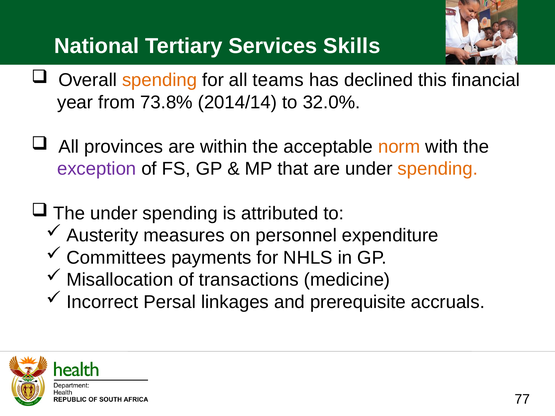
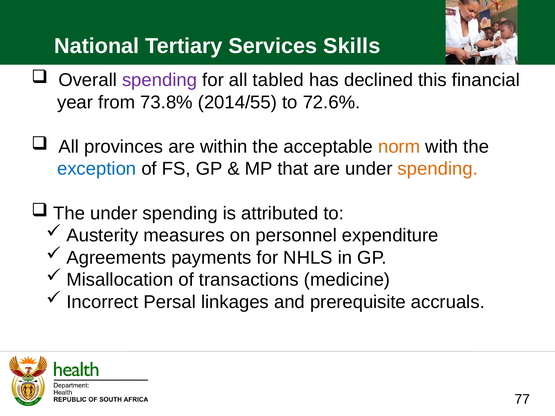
spending colour: orange -> purple (160, 80)
teams: teams -> tabled (278, 80)
2014/14: 2014/14 -> 2014/55 (237, 102)
32.0%: 32.0% -> 72.6% (331, 102)
exception colour: purple -> blue (97, 169)
Committees: Committees -> Agreements (116, 258)
